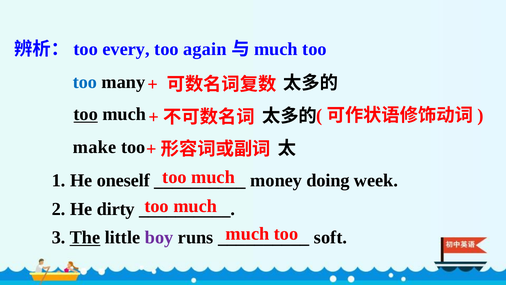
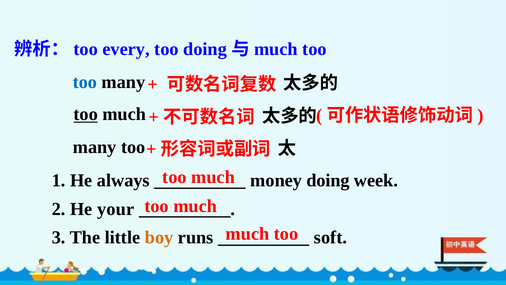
too again: again -> doing (205, 49)
make: make -> many (95, 147)
oneself: oneself -> always (123, 180)
dirty: dirty -> your (116, 209)
The underline: present -> none (85, 237)
boy colour: purple -> orange (159, 237)
